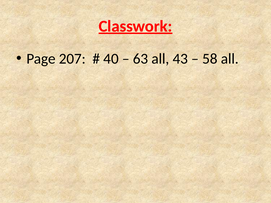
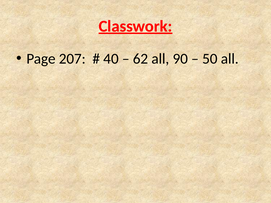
63: 63 -> 62 (141, 59)
43: 43 -> 90 (180, 59)
58: 58 -> 50 (210, 59)
